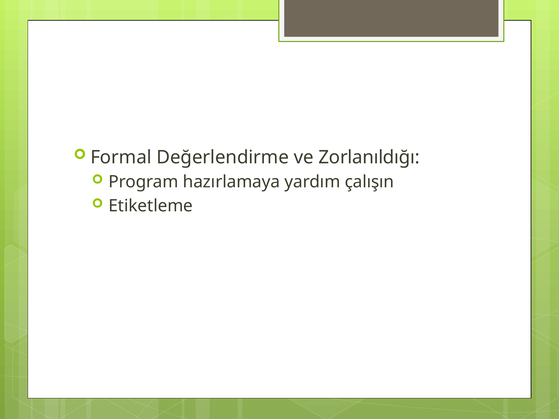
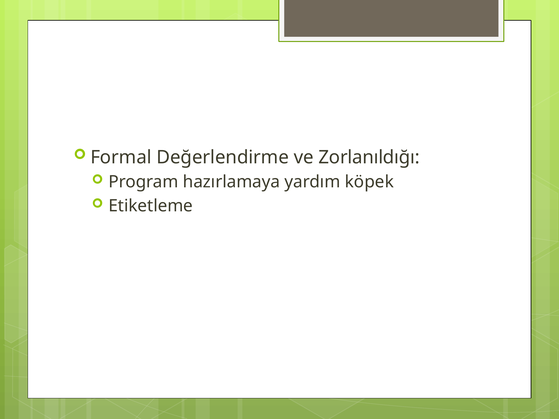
çalışın: çalışın -> köpek (369, 182)
